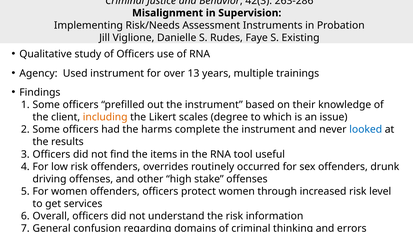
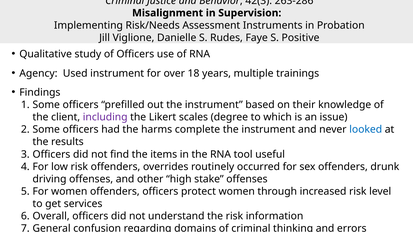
Existing: Existing -> Positive (301, 38)
13: 13 -> 18 (194, 73)
including colour: orange -> purple (105, 117)
